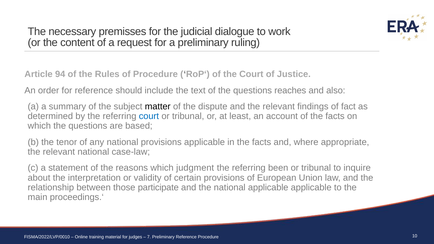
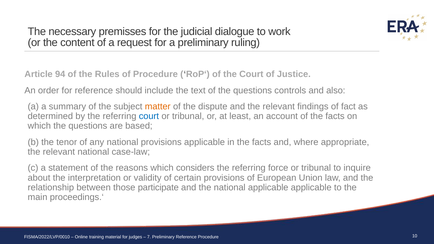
reaches: reaches -> controls (290, 90)
matter colour: black -> orange (158, 107)
judgment: judgment -> considers (195, 168)
been: been -> force (278, 168)
